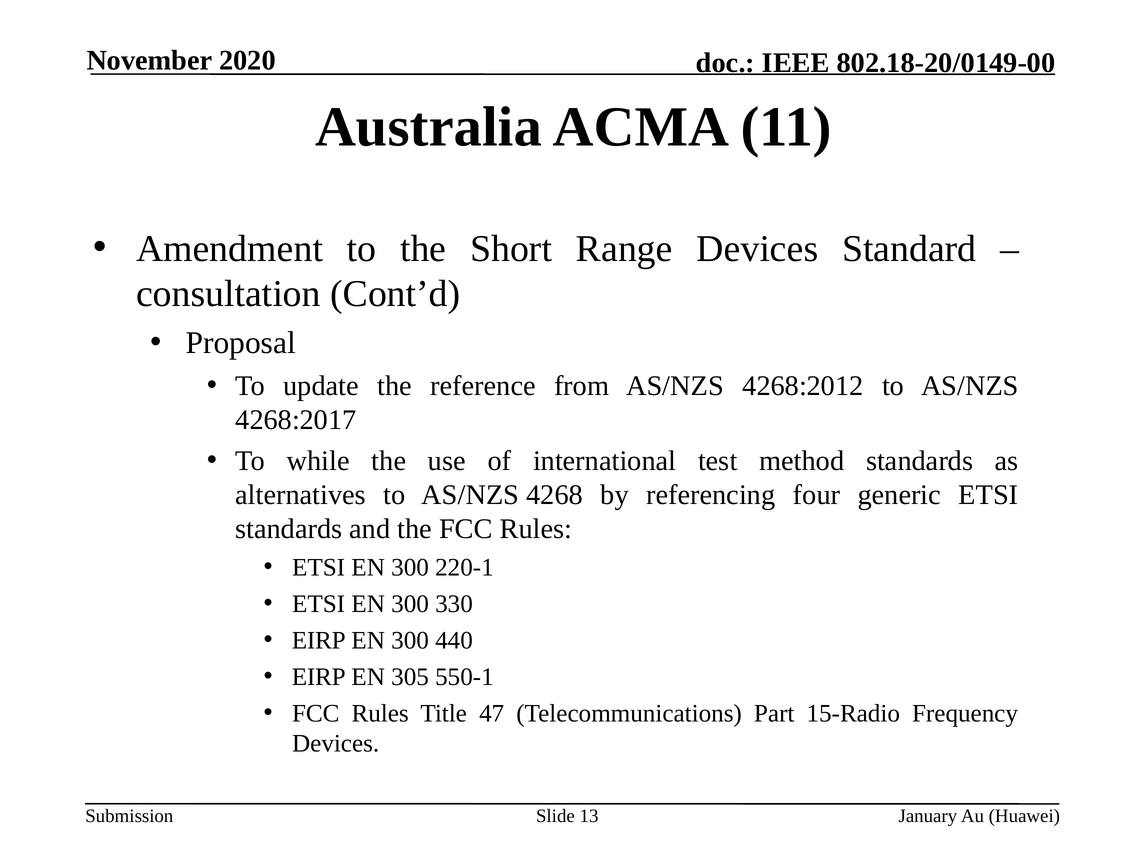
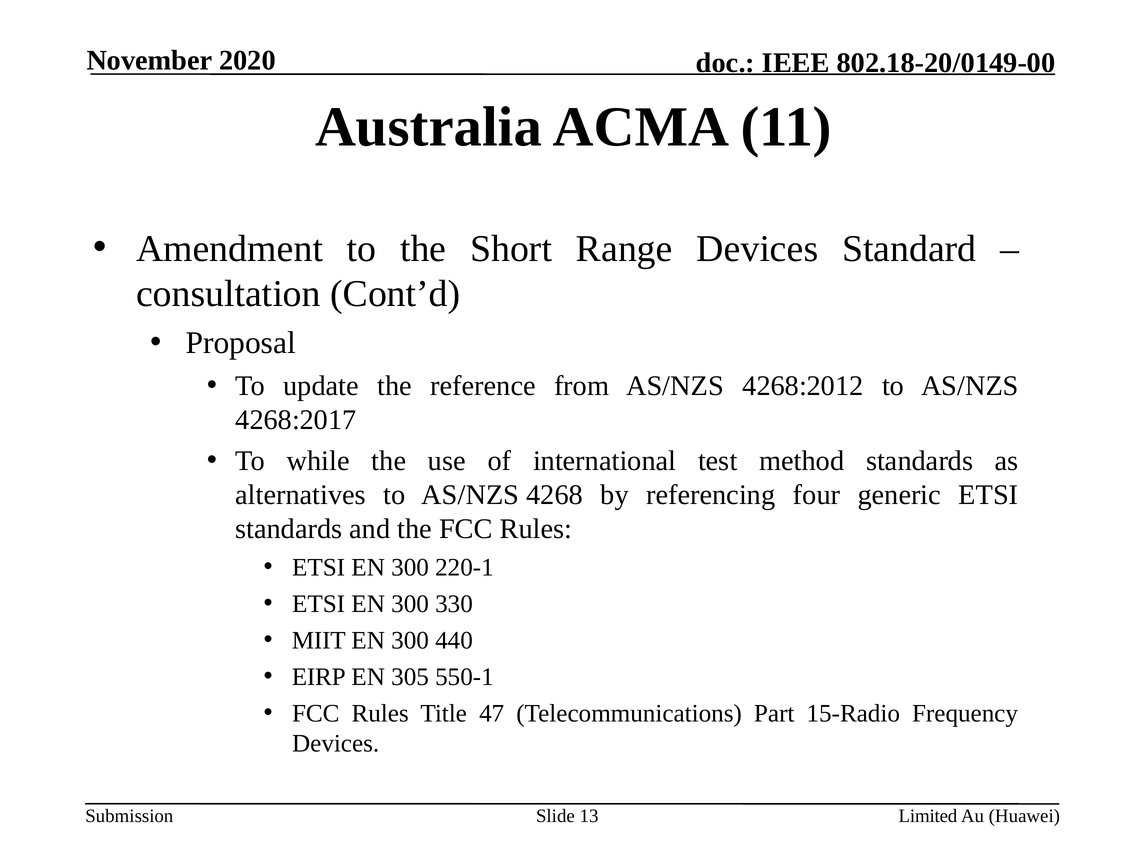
EIRP: EIRP -> MIIT (319, 641)
January: January -> Limited (928, 816)
